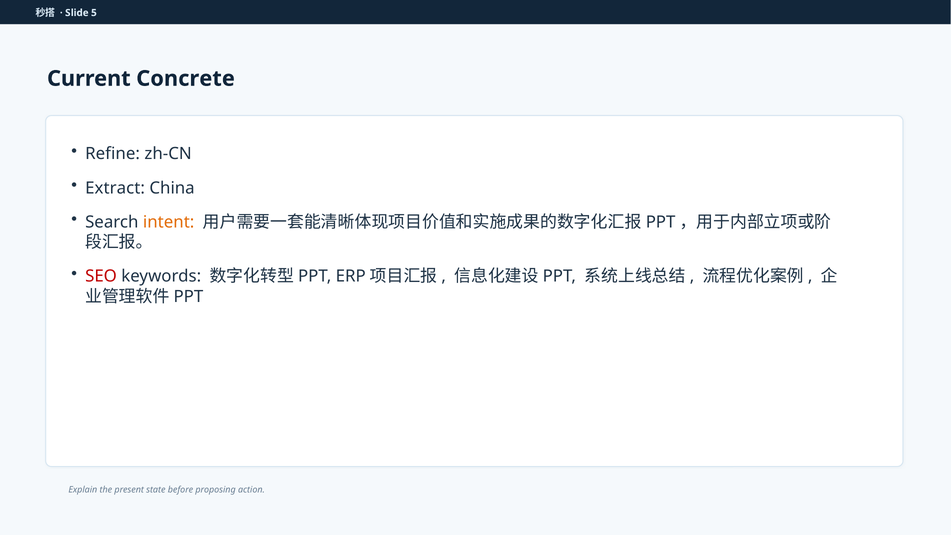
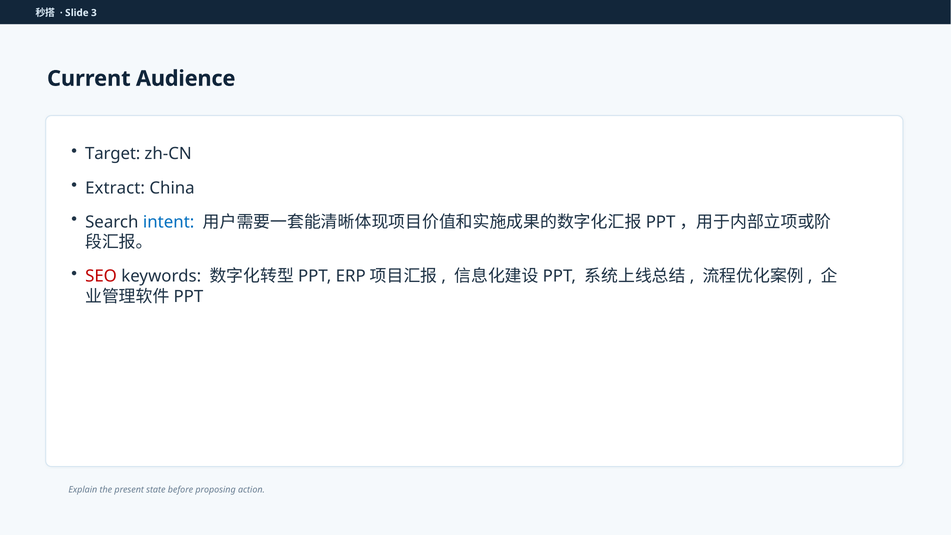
5: 5 -> 3 (94, 13)
Concrete: Concrete -> Audience (186, 79)
Refine: Refine -> Target (113, 154)
intent colour: orange -> blue (169, 222)
